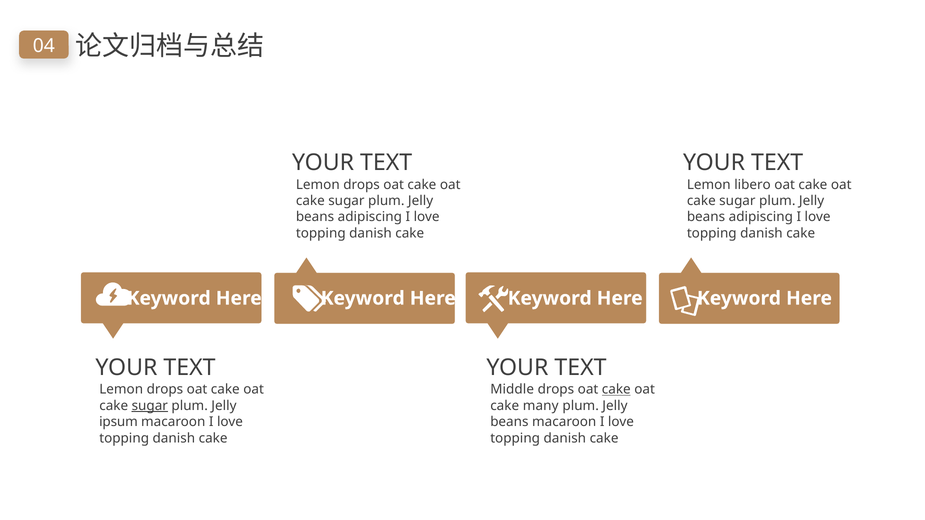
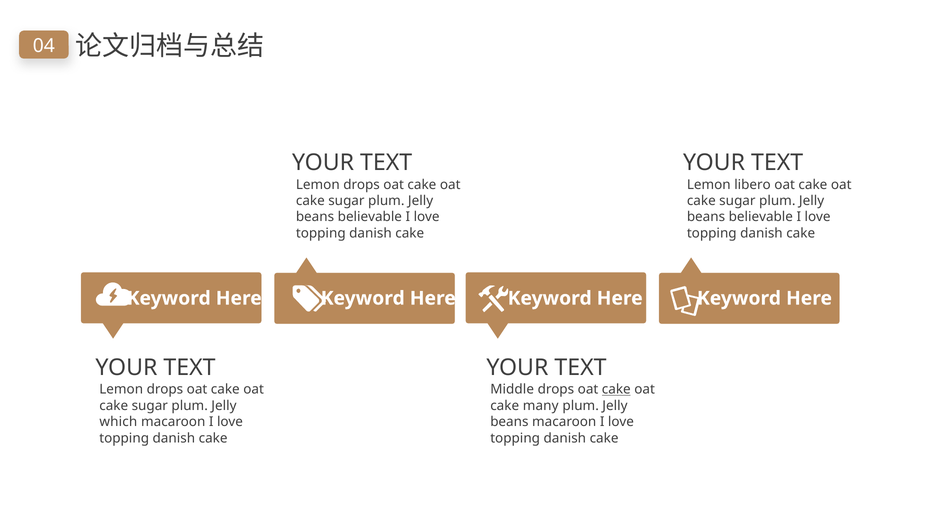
adipiscing: adipiscing -> believable (370, 217)
adipiscing: adipiscing -> believable (761, 217)
sugar underline: present -> none (150, 406)
ipsum: ipsum -> which (118, 422)
